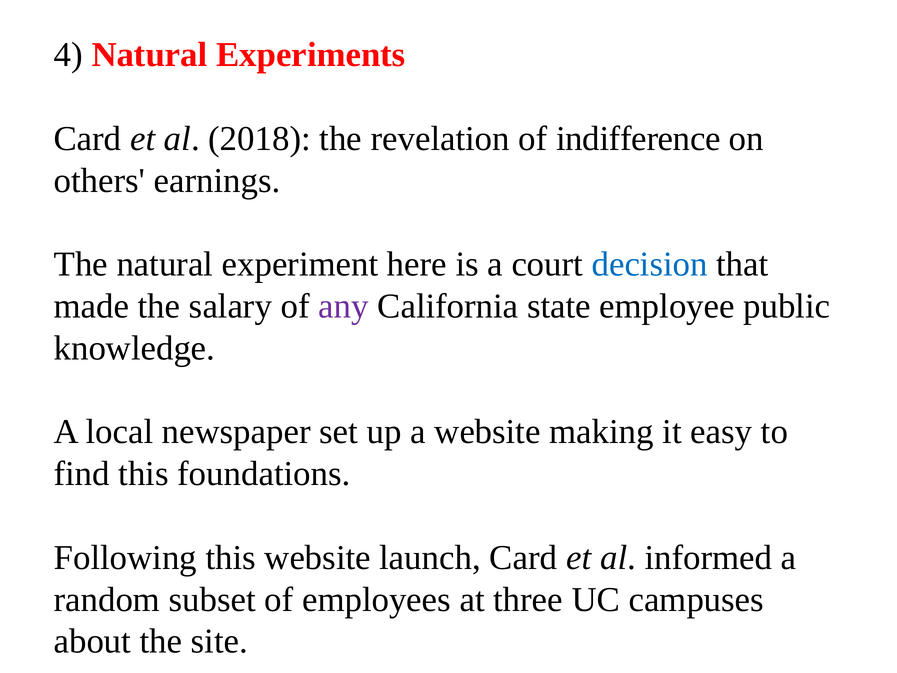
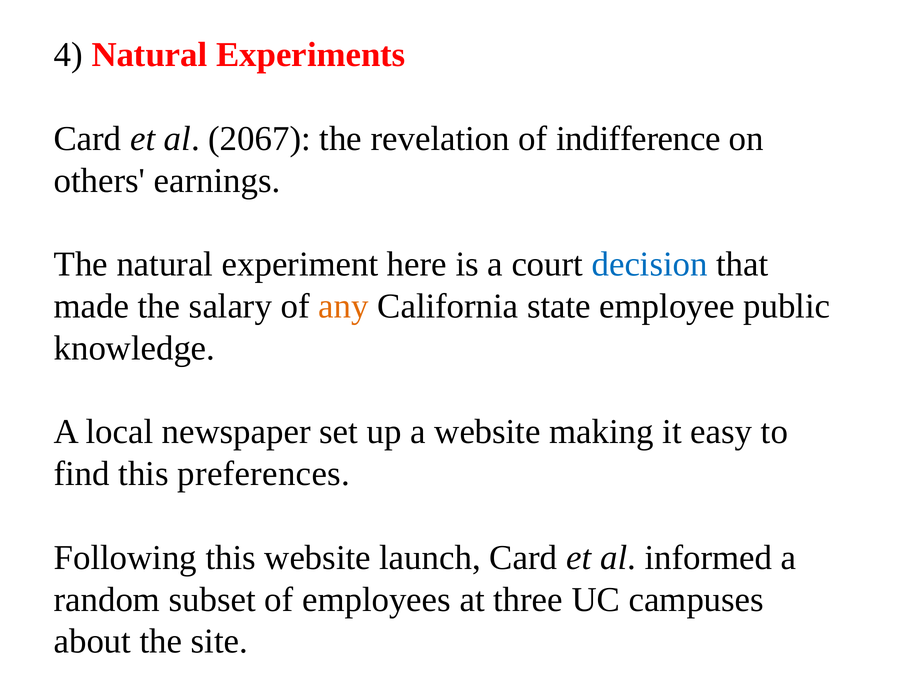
2018: 2018 -> 2067 (260, 139)
any colour: purple -> orange (344, 306)
foundations: foundations -> preferences (264, 474)
